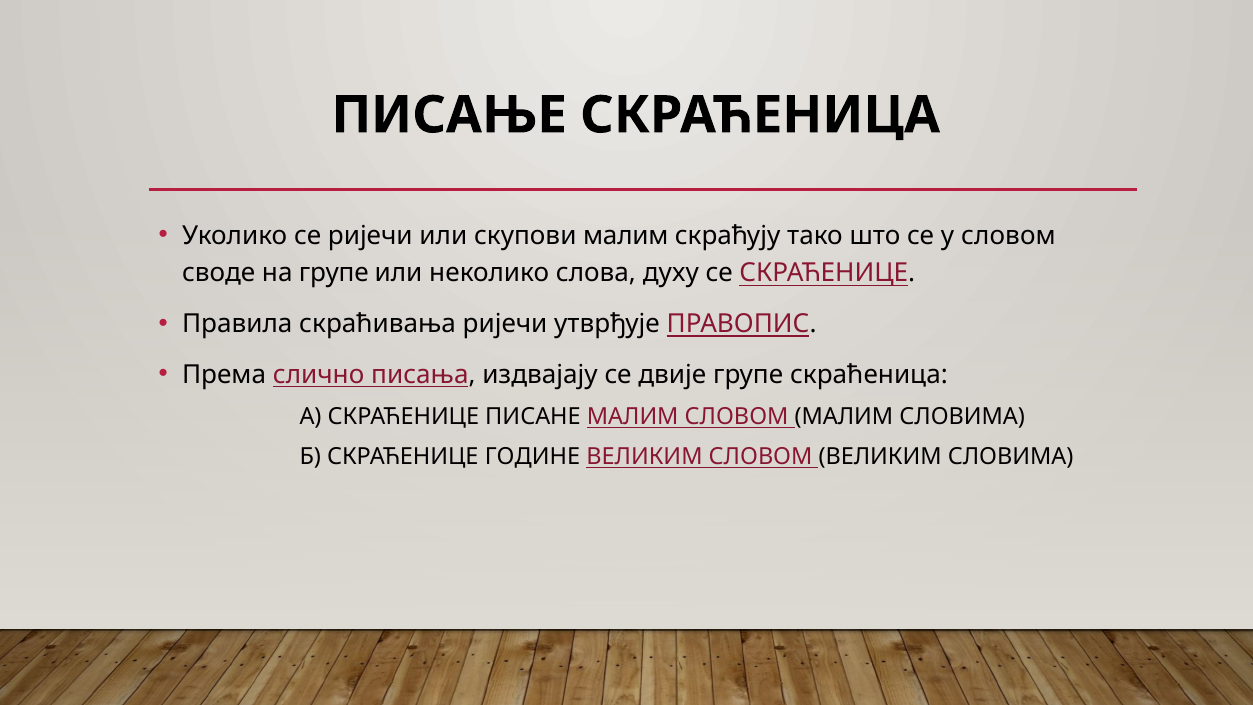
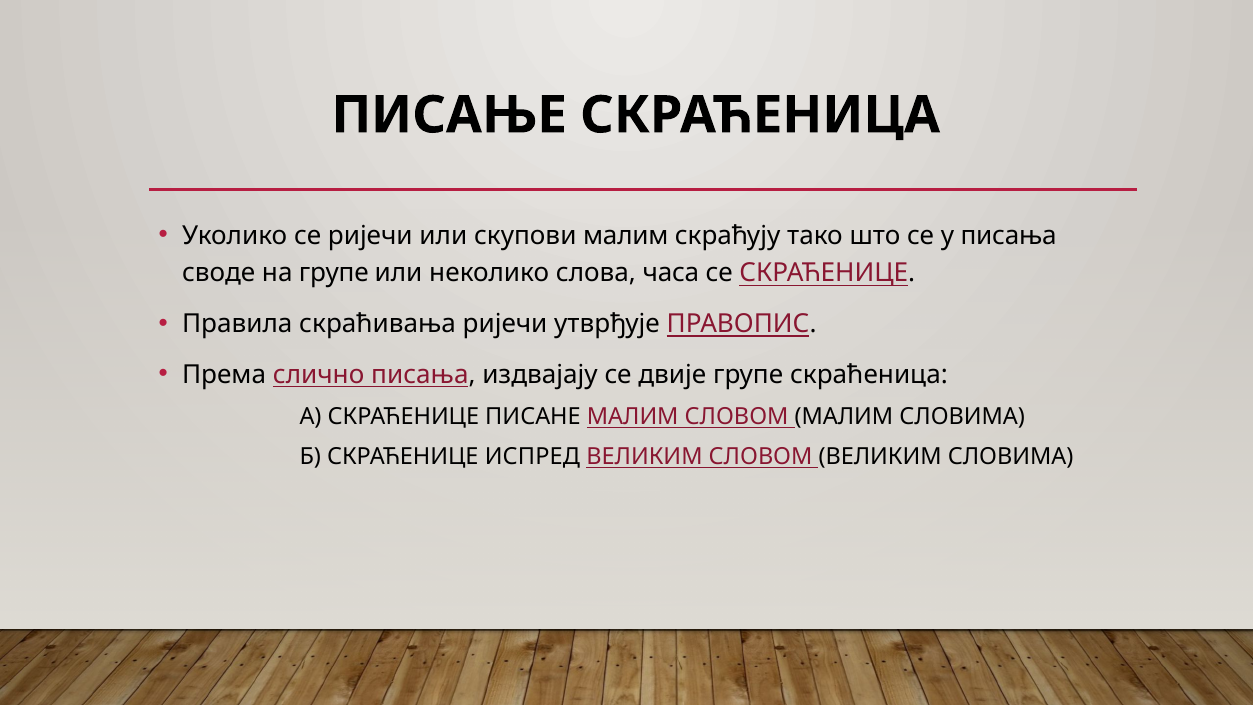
у словом: словом -> писања (1009, 236)
духу: духу -> часа (671, 273)
ГОДИНЕ: ГОДИНЕ -> ИСПРЕД (532, 457)
